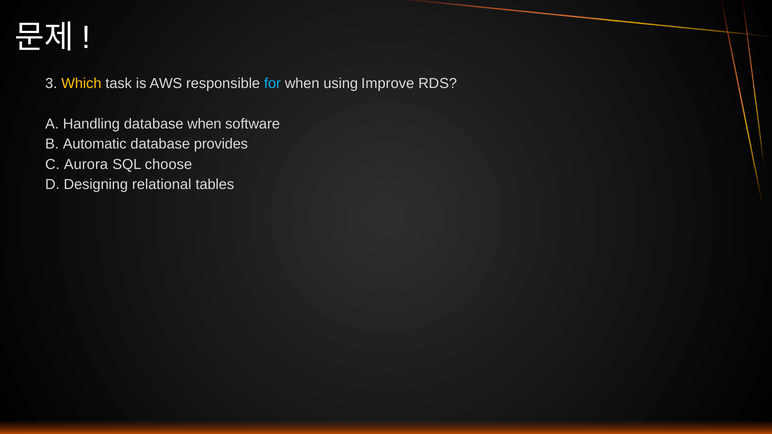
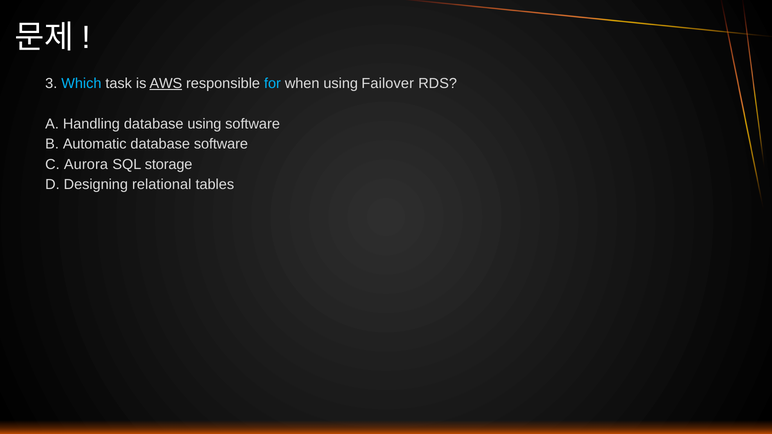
Which colour: yellow -> light blue (81, 83)
AWS underline: none -> present (166, 83)
Improve: Improve -> Failover (388, 83)
database when: when -> using (204, 124)
database provides: provides -> software (221, 144)
choose: choose -> storage (169, 165)
